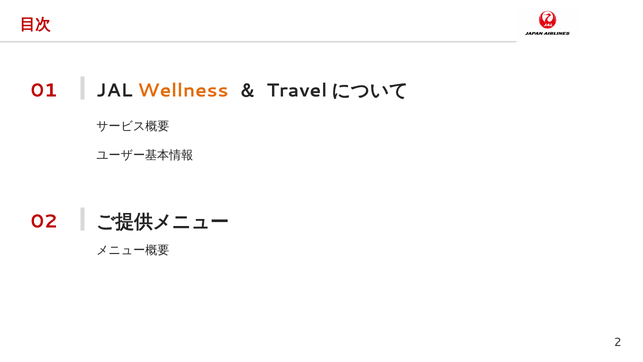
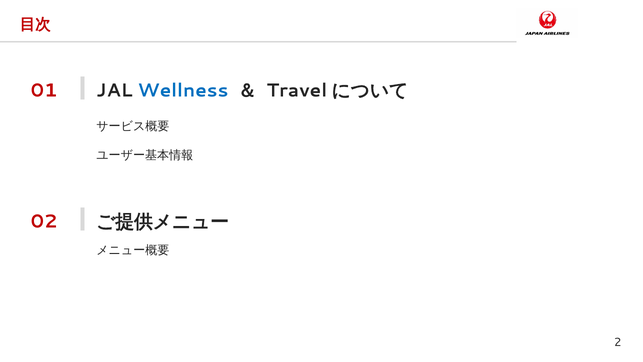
Wellness colour: orange -> blue (183, 90)
